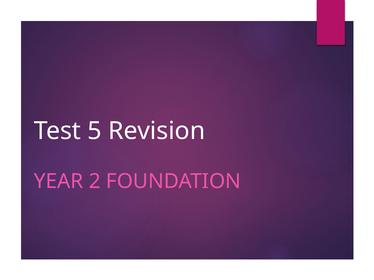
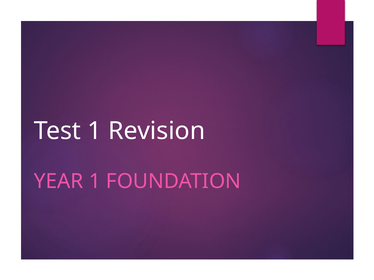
Test 5: 5 -> 1 (95, 131)
YEAR 2: 2 -> 1 (95, 182)
